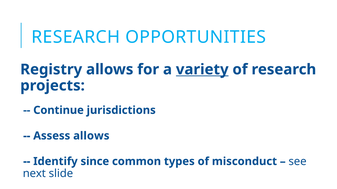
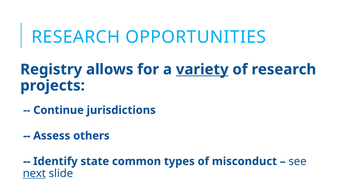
Assess allows: allows -> others (91, 136)
since: since -> state (95, 162)
next underline: none -> present (34, 174)
